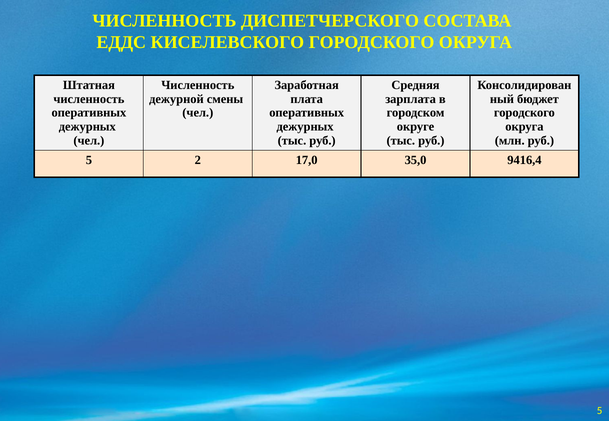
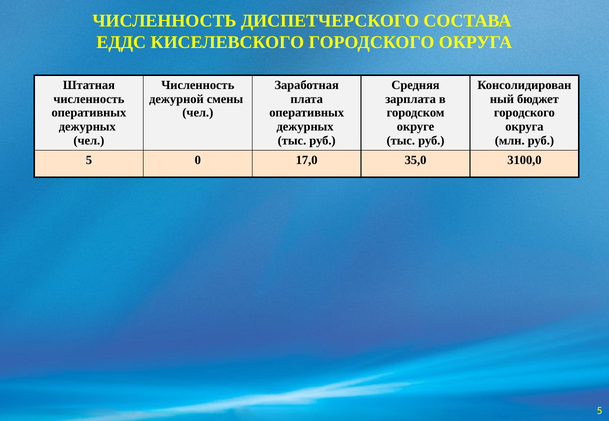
2: 2 -> 0 (198, 160)
9416,4: 9416,4 -> 3100,0 (524, 160)
